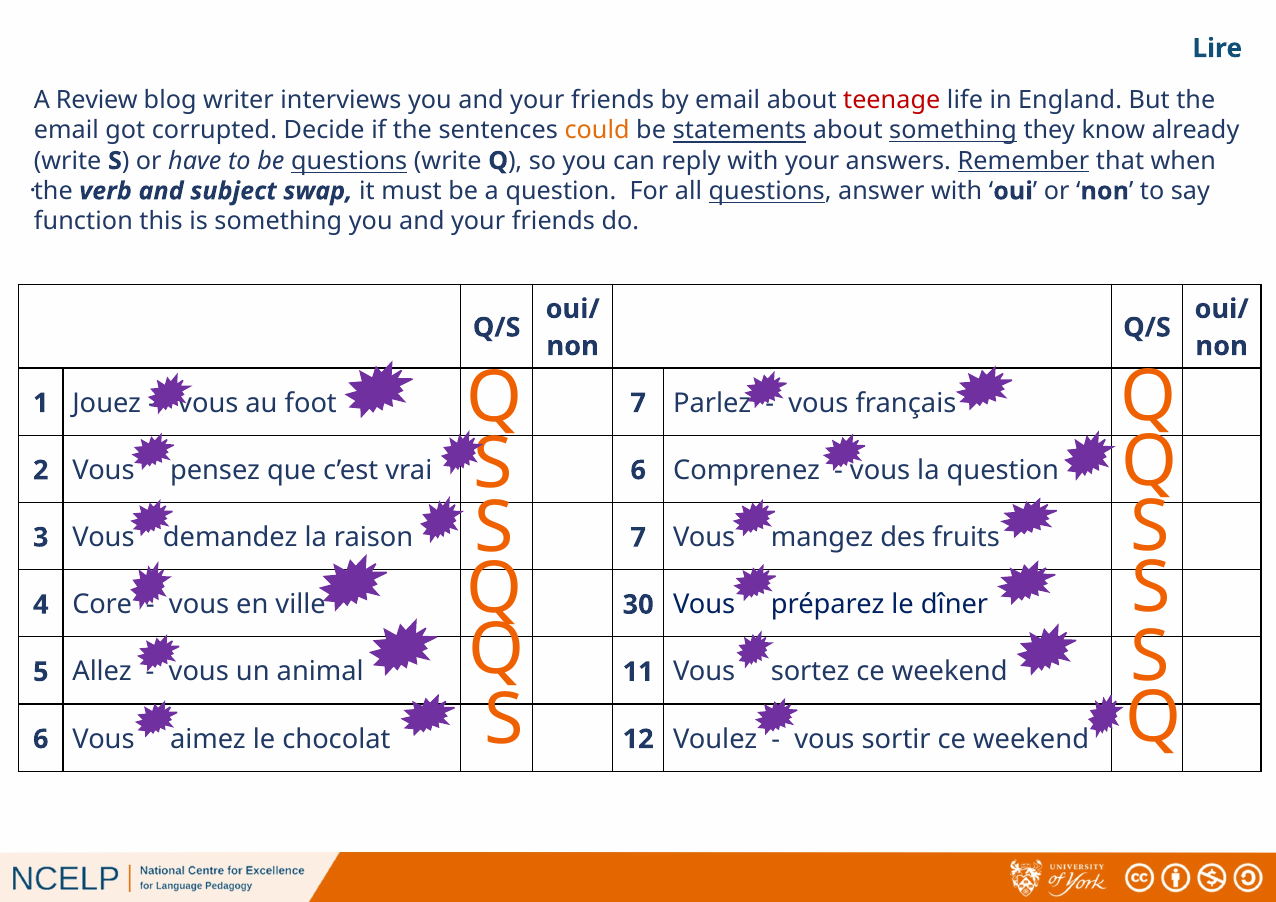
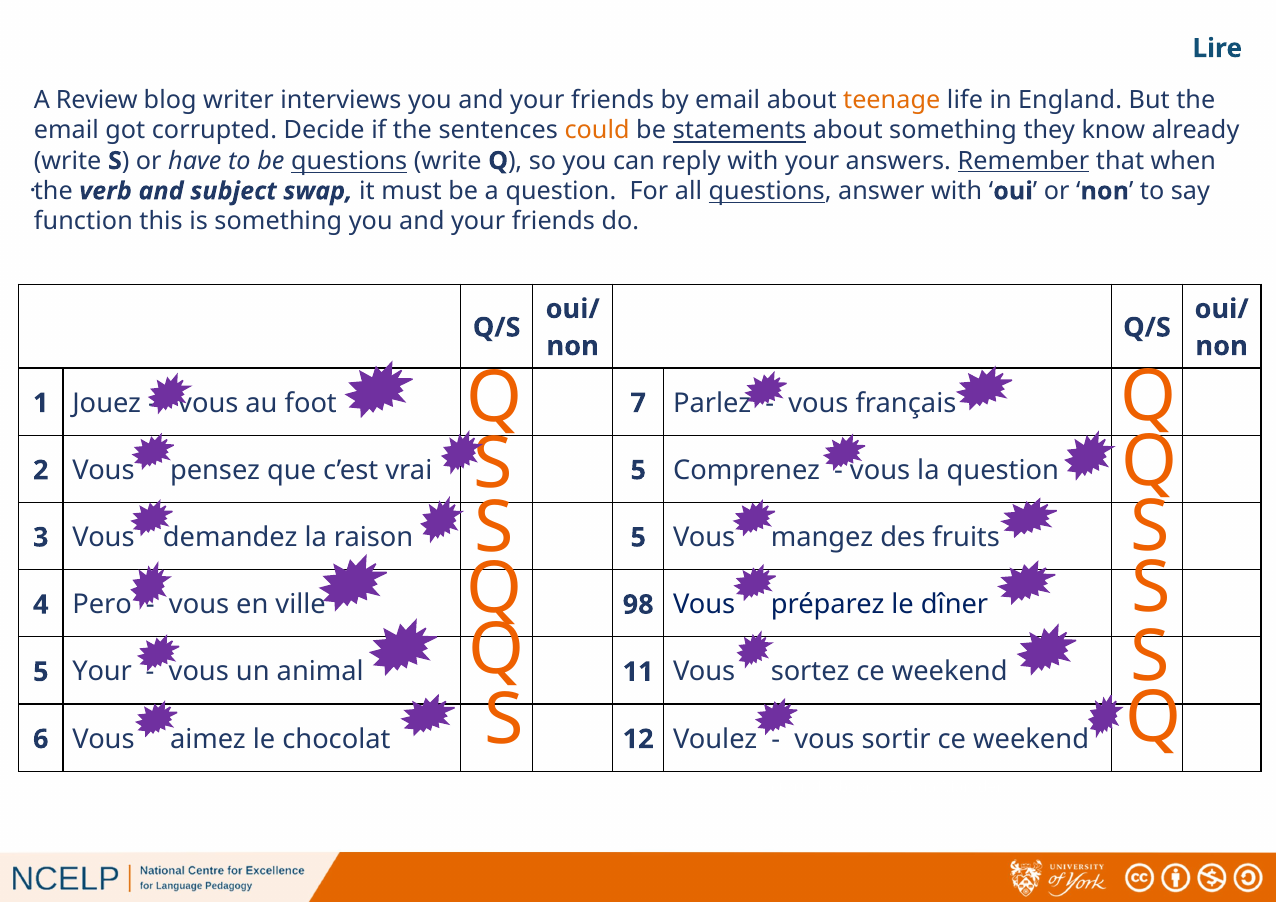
teenage colour: red -> orange (892, 100)
something underline: present -> none (953, 131)
vrai 6: 6 -> 5 (638, 470)
raison 7: 7 -> 5 (638, 538)
Core: Core -> Pero (102, 605)
30: 30 -> 98 (638, 605)
5 Allez: Allez -> Your (102, 672)
